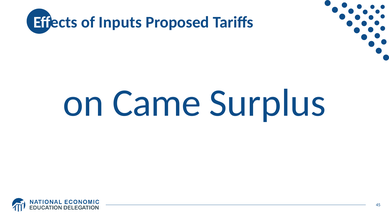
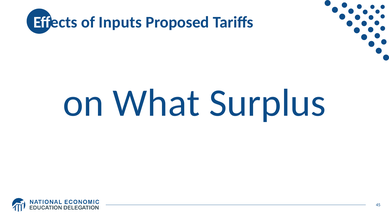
Came: Came -> What (156, 103)
